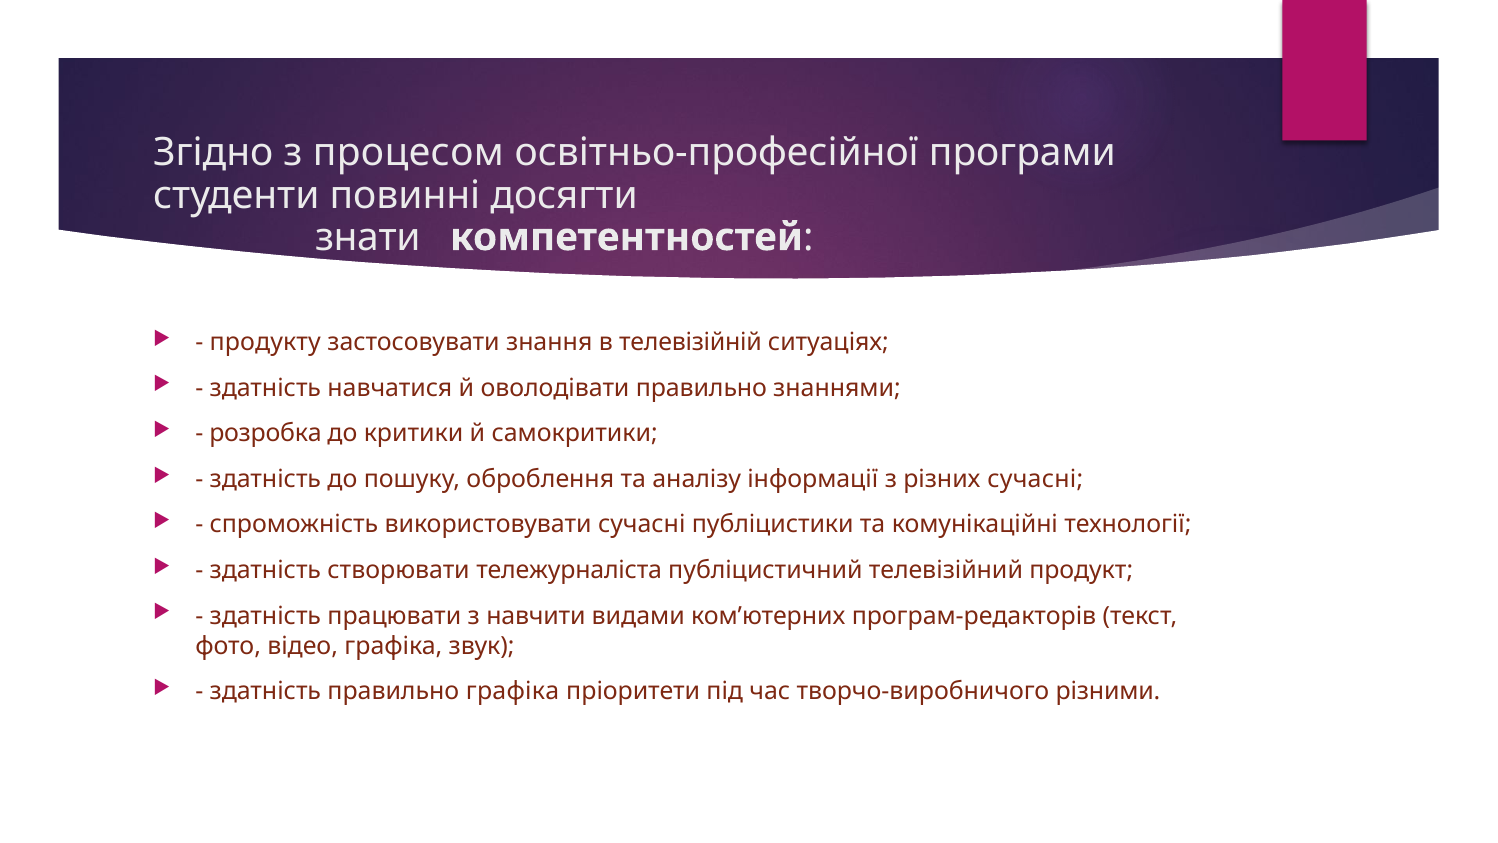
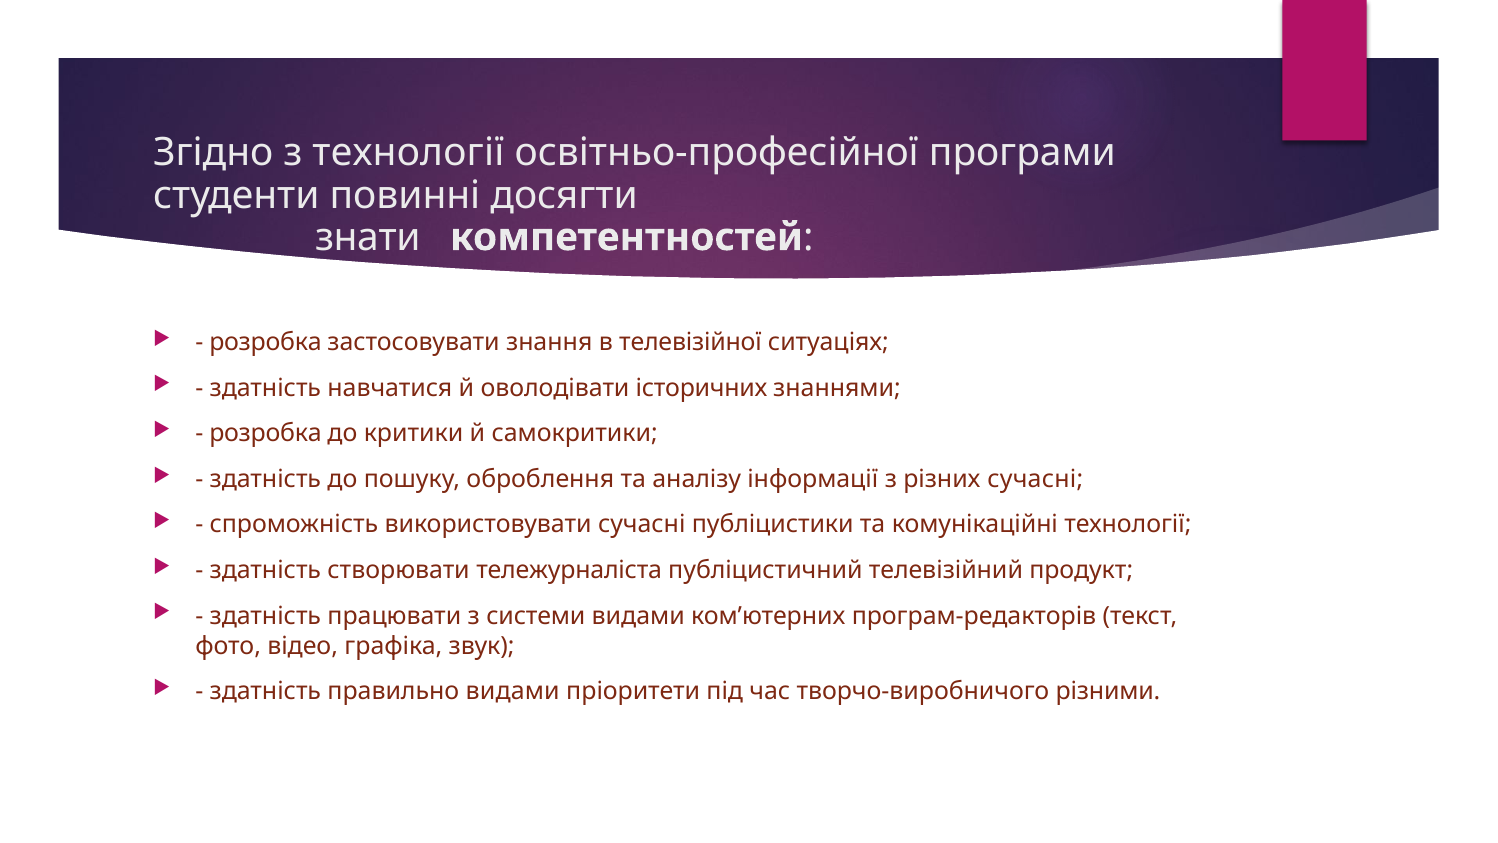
з процесом: процесом -> технології (408, 153)
продукту: продукту -> розробка (265, 342)
телевізійній: телевізійній -> телевізійної (690, 342)
оволодівати правильно: правильно -> історичних (702, 388)
навчити: навчити -> системи (536, 616)
правильно графіка: графіка -> видами (513, 691)
